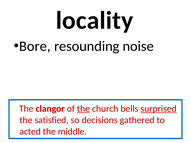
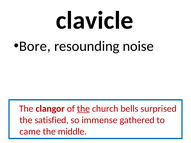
locality: locality -> clavicle (95, 20)
surprised underline: present -> none (159, 109)
decisions: decisions -> immense (100, 120)
acted: acted -> came (30, 132)
